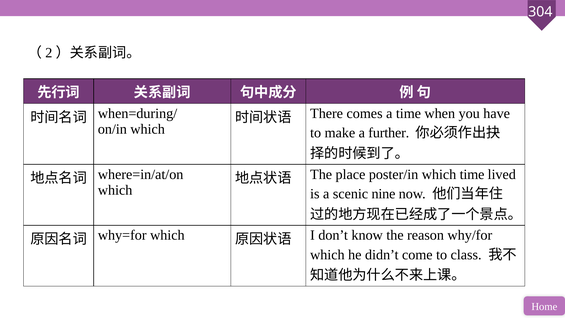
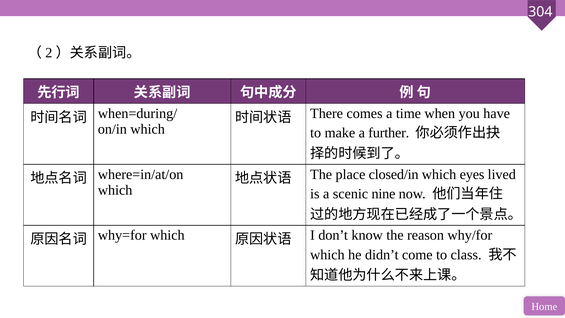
poster/in: poster/in -> closed/in (394, 174)
which time: time -> eyes (472, 174)
